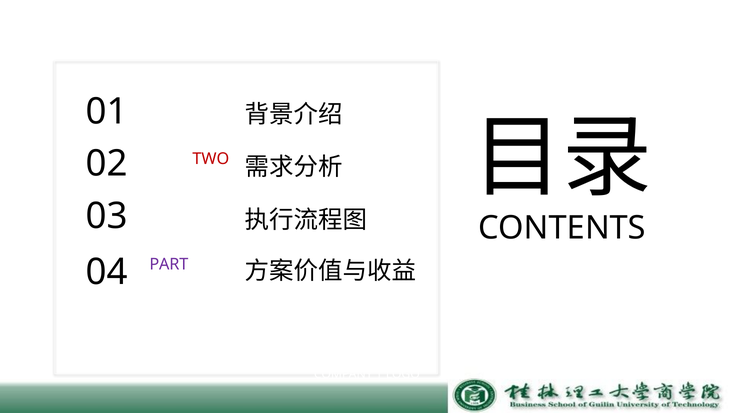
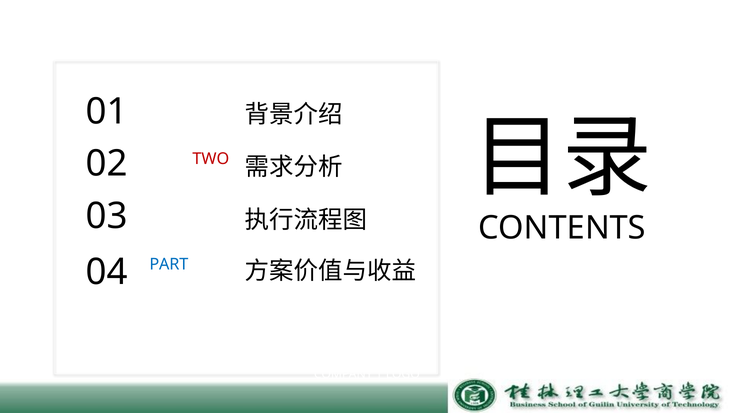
PART colour: purple -> blue (169, 264)
